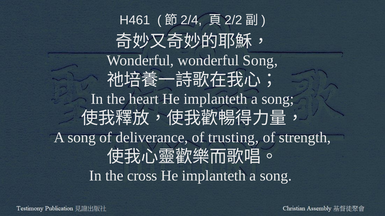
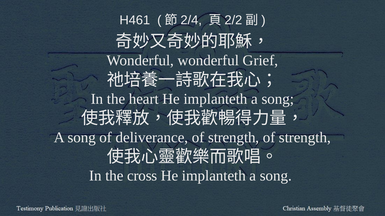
wonderful Song: Song -> Grief (260, 61)
deliverance of trusting: trusting -> strength (234, 138)
